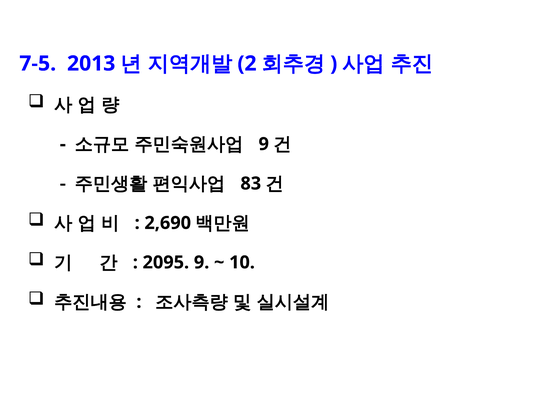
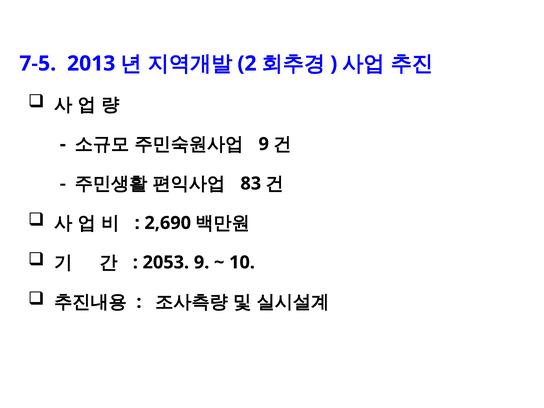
2095: 2095 -> 2053 (166, 262)
